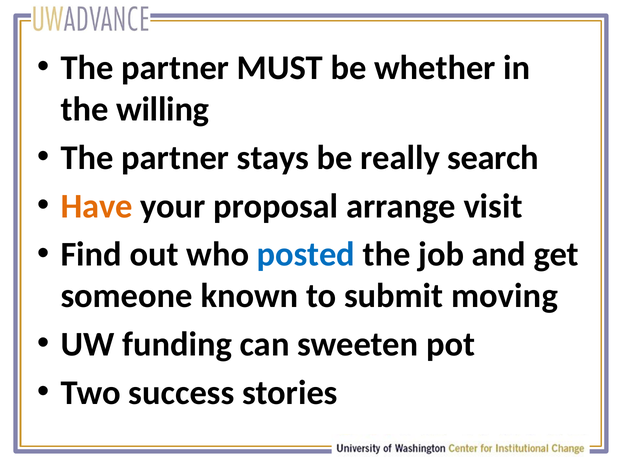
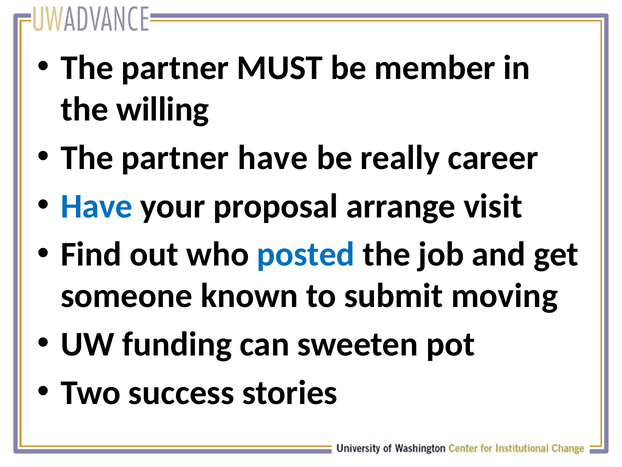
whether: whether -> member (435, 68)
partner stays: stays -> have (273, 158)
search: search -> career (493, 158)
Have colour: orange -> blue (97, 206)
